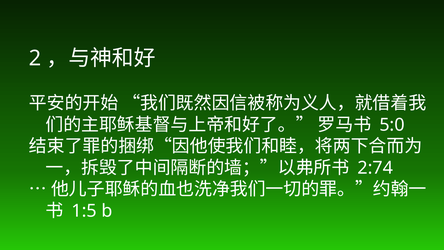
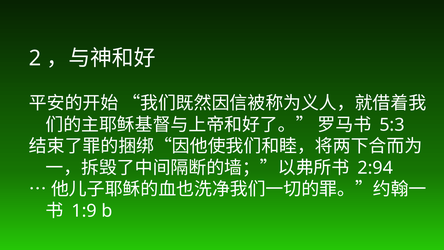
5:0: 5:0 -> 5:3 (392, 125)
2:74: 2:74 -> 2:94 (375, 168)
1:5: 1:5 -> 1:9 (84, 211)
